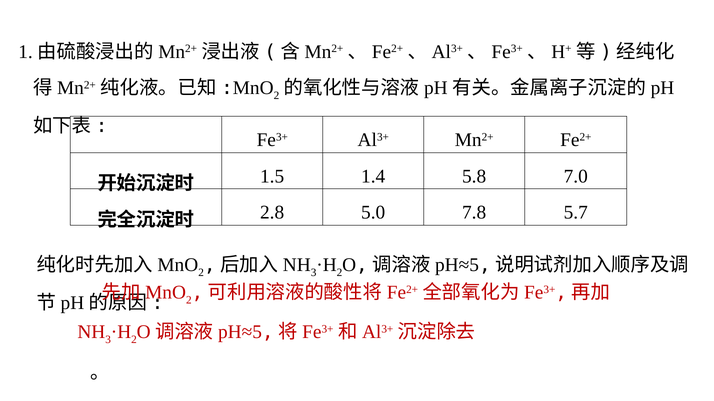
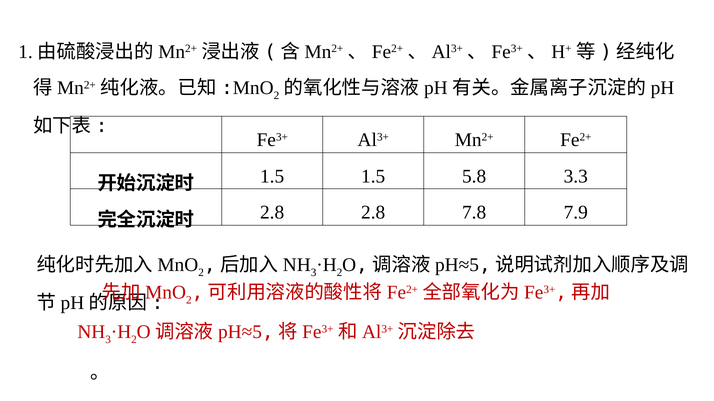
1.5 1.4: 1.4 -> 1.5 (373, 176)
7.0: 7.0 -> 3.3 (576, 176)
2.8 5.0: 5.0 -> 2.8 (373, 213)
5.7: 5.7 -> 7.9 (576, 213)
